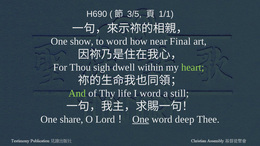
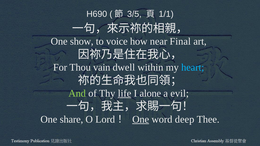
to word: word -> voice (117, 41)
sigh: sigh -> vain (102, 67)
heart colour: light green -> light blue (193, 67)
life underline: none -> present (125, 93)
I word: word -> alone (150, 93)
still: still -> evil (180, 93)
